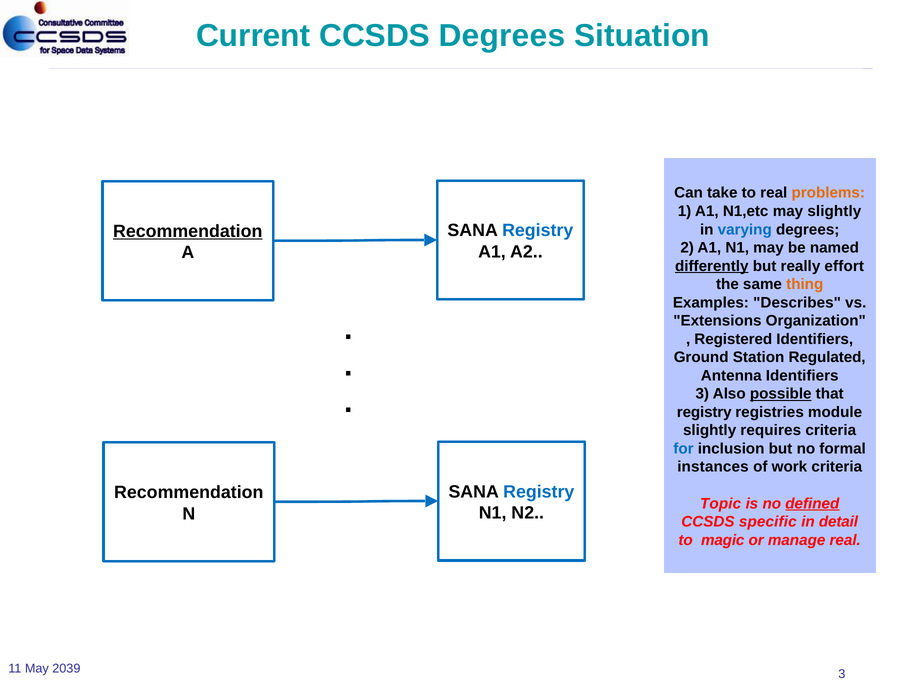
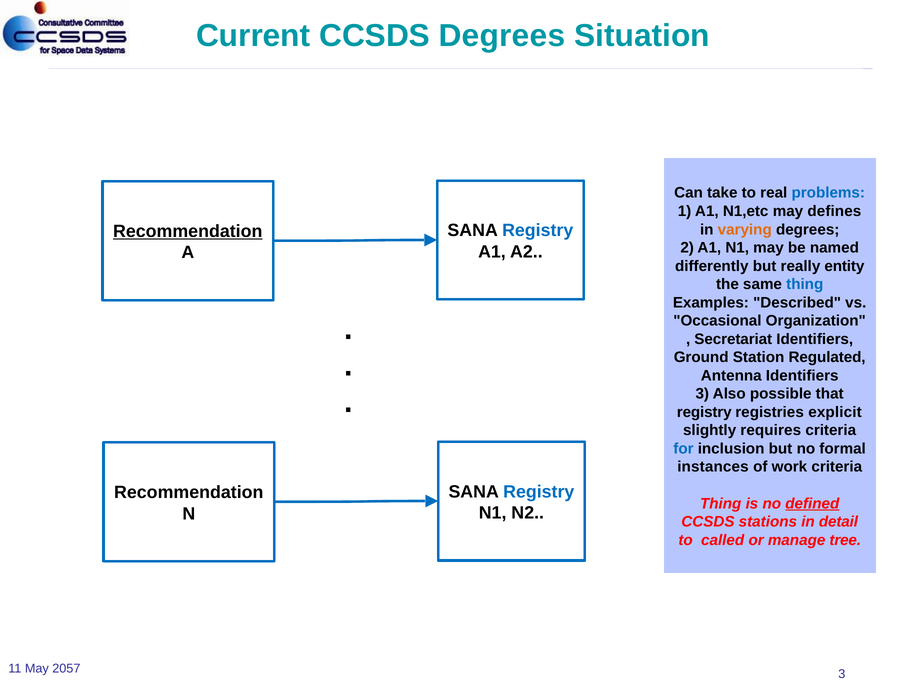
problems colour: orange -> blue (828, 193)
may slightly: slightly -> defines (834, 211)
varying colour: blue -> orange (745, 230)
differently underline: present -> none (712, 266)
effort: effort -> entity (844, 266)
thing colour: orange -> blue (805, 285)
Describes: Describes -> Described (797, 303)
Extensions: Extensions -> Occasional (717, 321)
Registered: Registered -> Secretariat (733, 339)
possible underline: present -> none (781, 394)
module: module -> explicit (835, 412)
Topic: Topic -> Thing (721, 504)
specific: specific -> stations (768, 522)
magic: magic -> called (723, 540)
manage real: real -> tree (845, 540)
2039: 2039 -> 2057 (66, 669)
